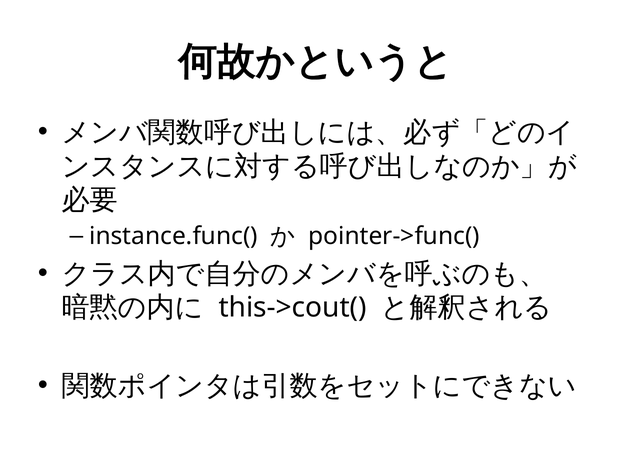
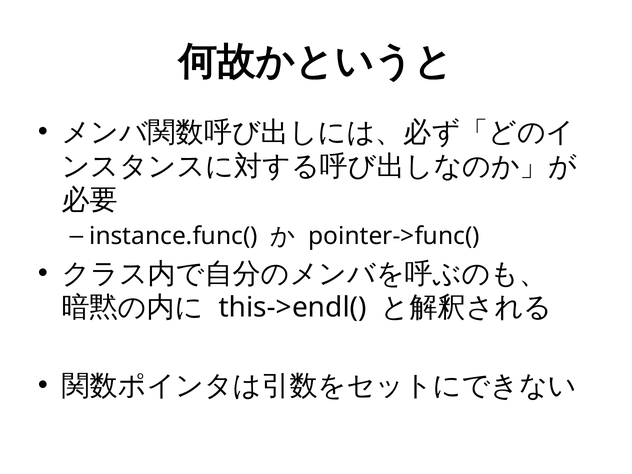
this->cout(: this->cout( -> this->endl( (293, 308)
